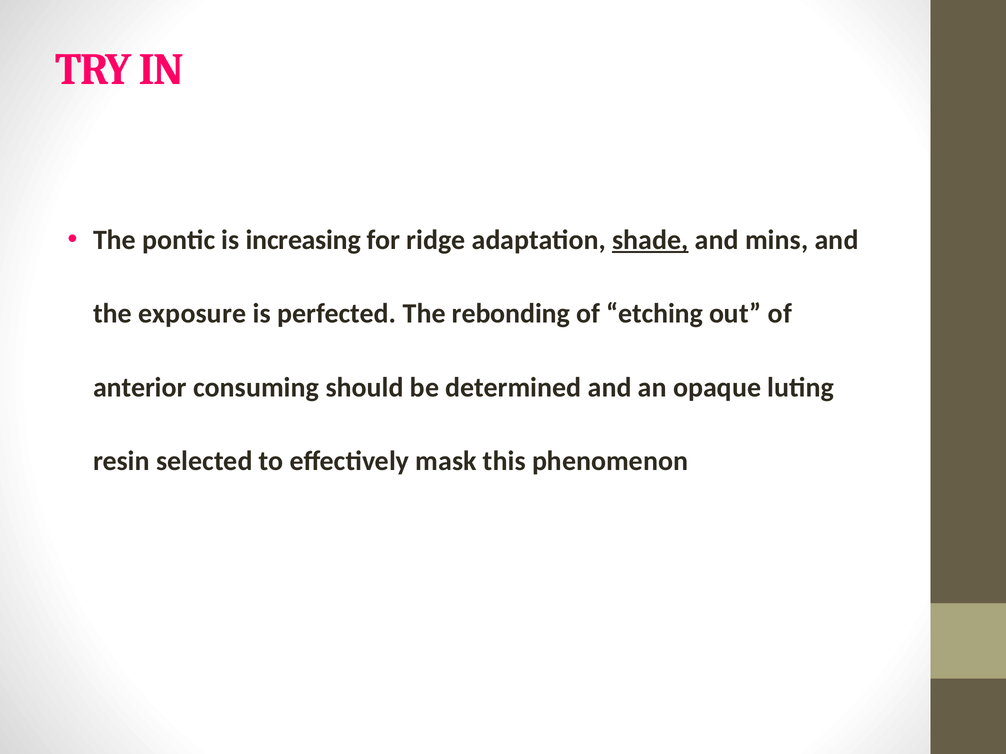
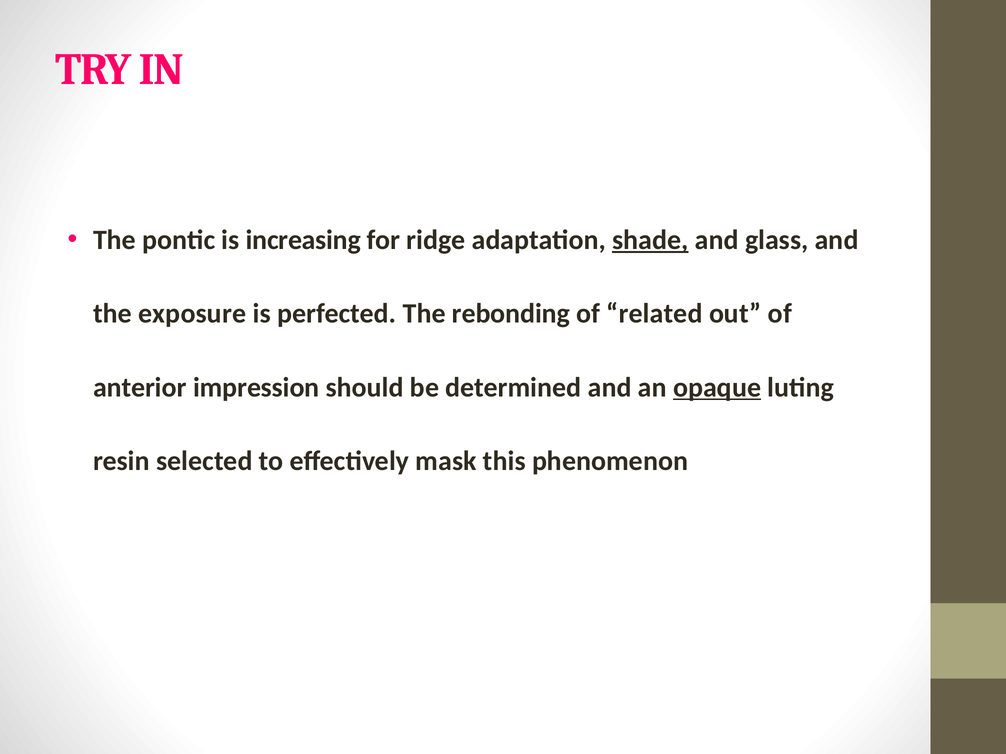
mins: mins -> glass (777, 240)
etching: etching -> related (654, 314)
consuming: consuming -> impression (256, 388)
opaque underline: none -> present (717, 388)
